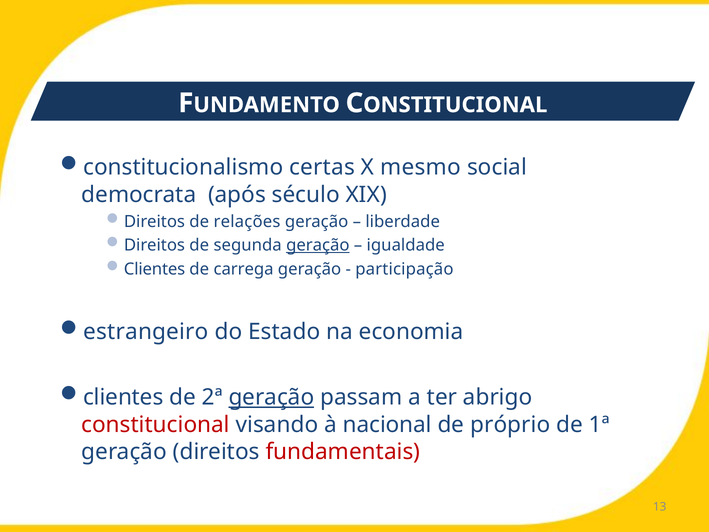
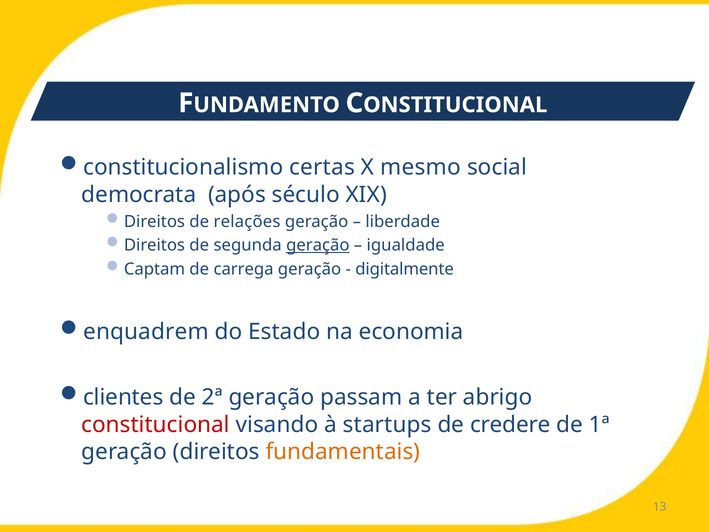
Clientes: Clientes -> Captam (154, 269)
participação: participação -> digitalmente (405, 269)
estrangeiro: estrangeiro -> enquadrem (146, 332)
geração underline: present -> none (271, 397)
nacional: nacional -> startups (387, 424)
próprio: próprio -> credere (510, 424)
fundamentais colour: red -> orange (343, 452)
